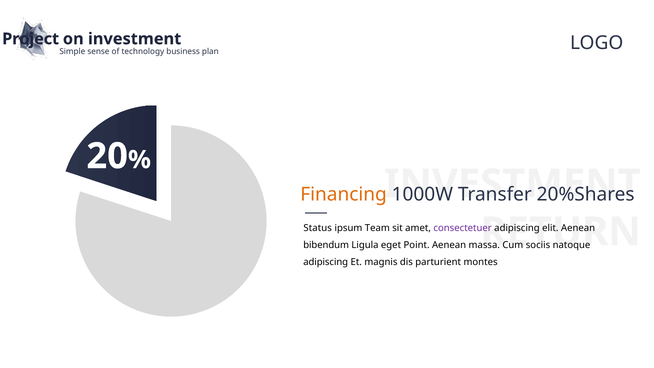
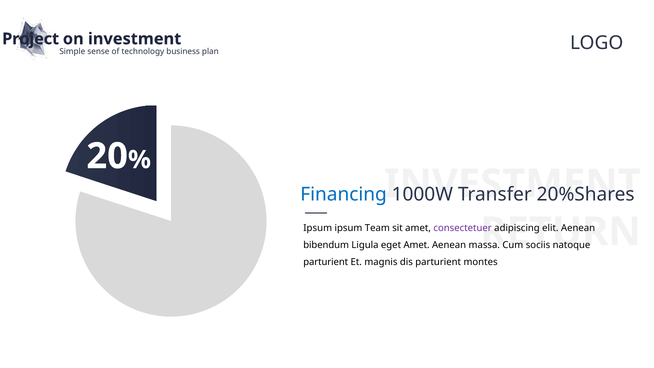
Financing colour: orange -> blue (344, 195)
Status: Status -> Ipsum (318, 228)
eget Point: Point -> Amet (417, 245)
adipiscing: adipiscing -> parturient (326, 262)
